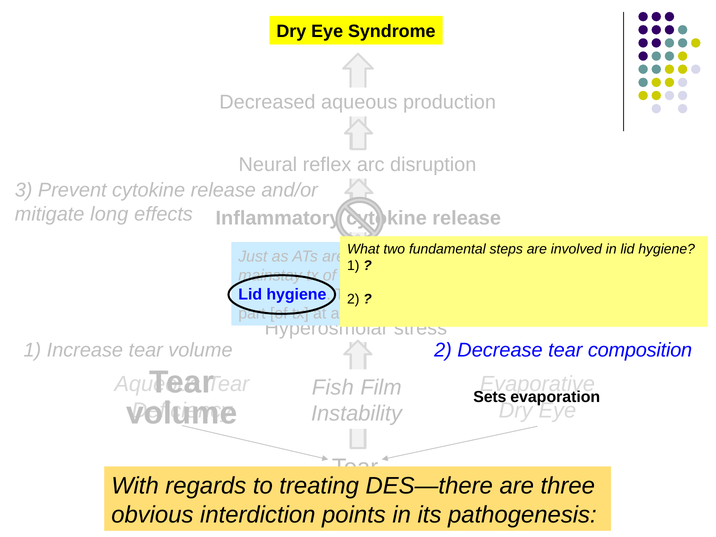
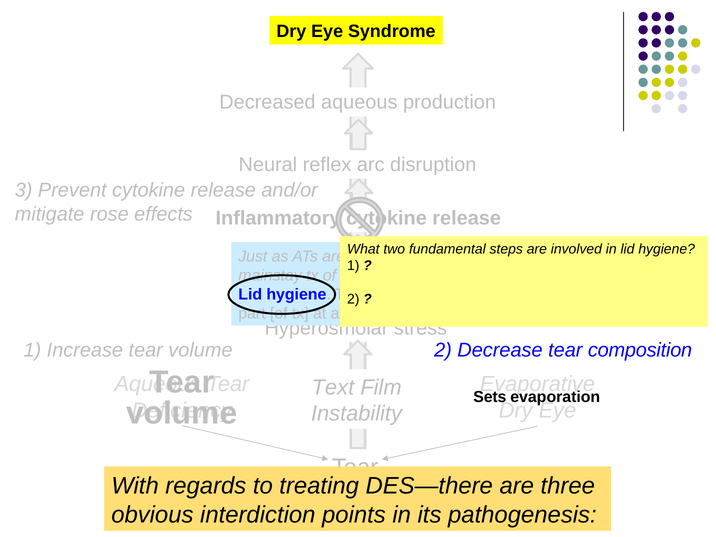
long: long -> rose (109, 214)
Fish: Fish -> Text (333, 388)
